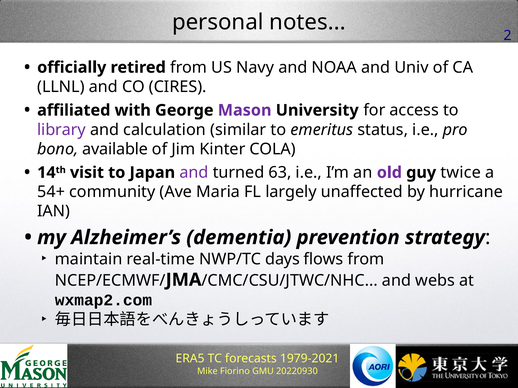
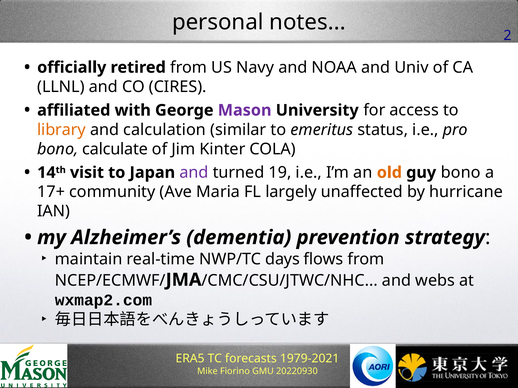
library colour: purple -> orange (62, 130)
available: available -> calculate (115, 149)
63: 63 -> 19 (280, 173)
old colour: purple -> orange (389, 173)
guy twice: twice -> bono (461, 173)
54+: 54+ -> 17+ (51, 192)
